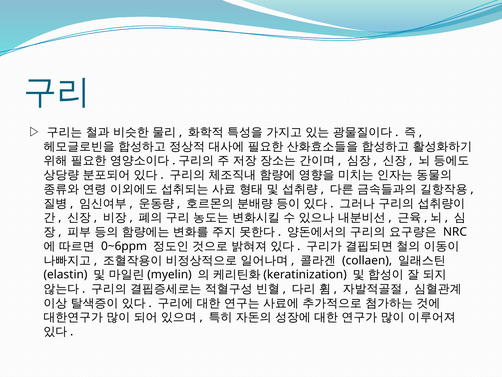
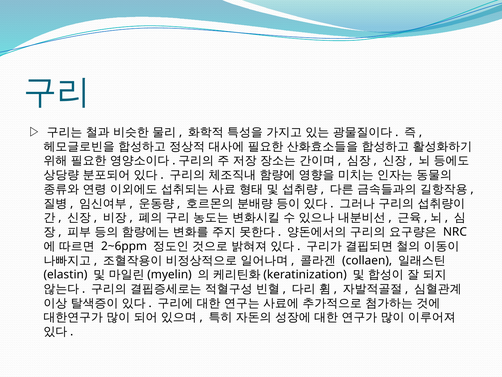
0~6ppm: 0~6ppm -> 2~6ppm (124, 246)
